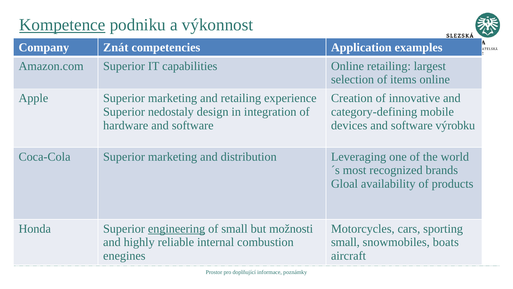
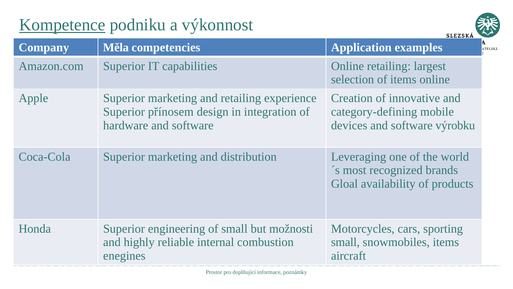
Znát: Znát -> Měla (116, 47)
nedostaly: nedostaly -> přínosem (171, 112)
engineering underline: present -> none (177, 228)
snowmobiles boats: boats -> items (446, 242)
